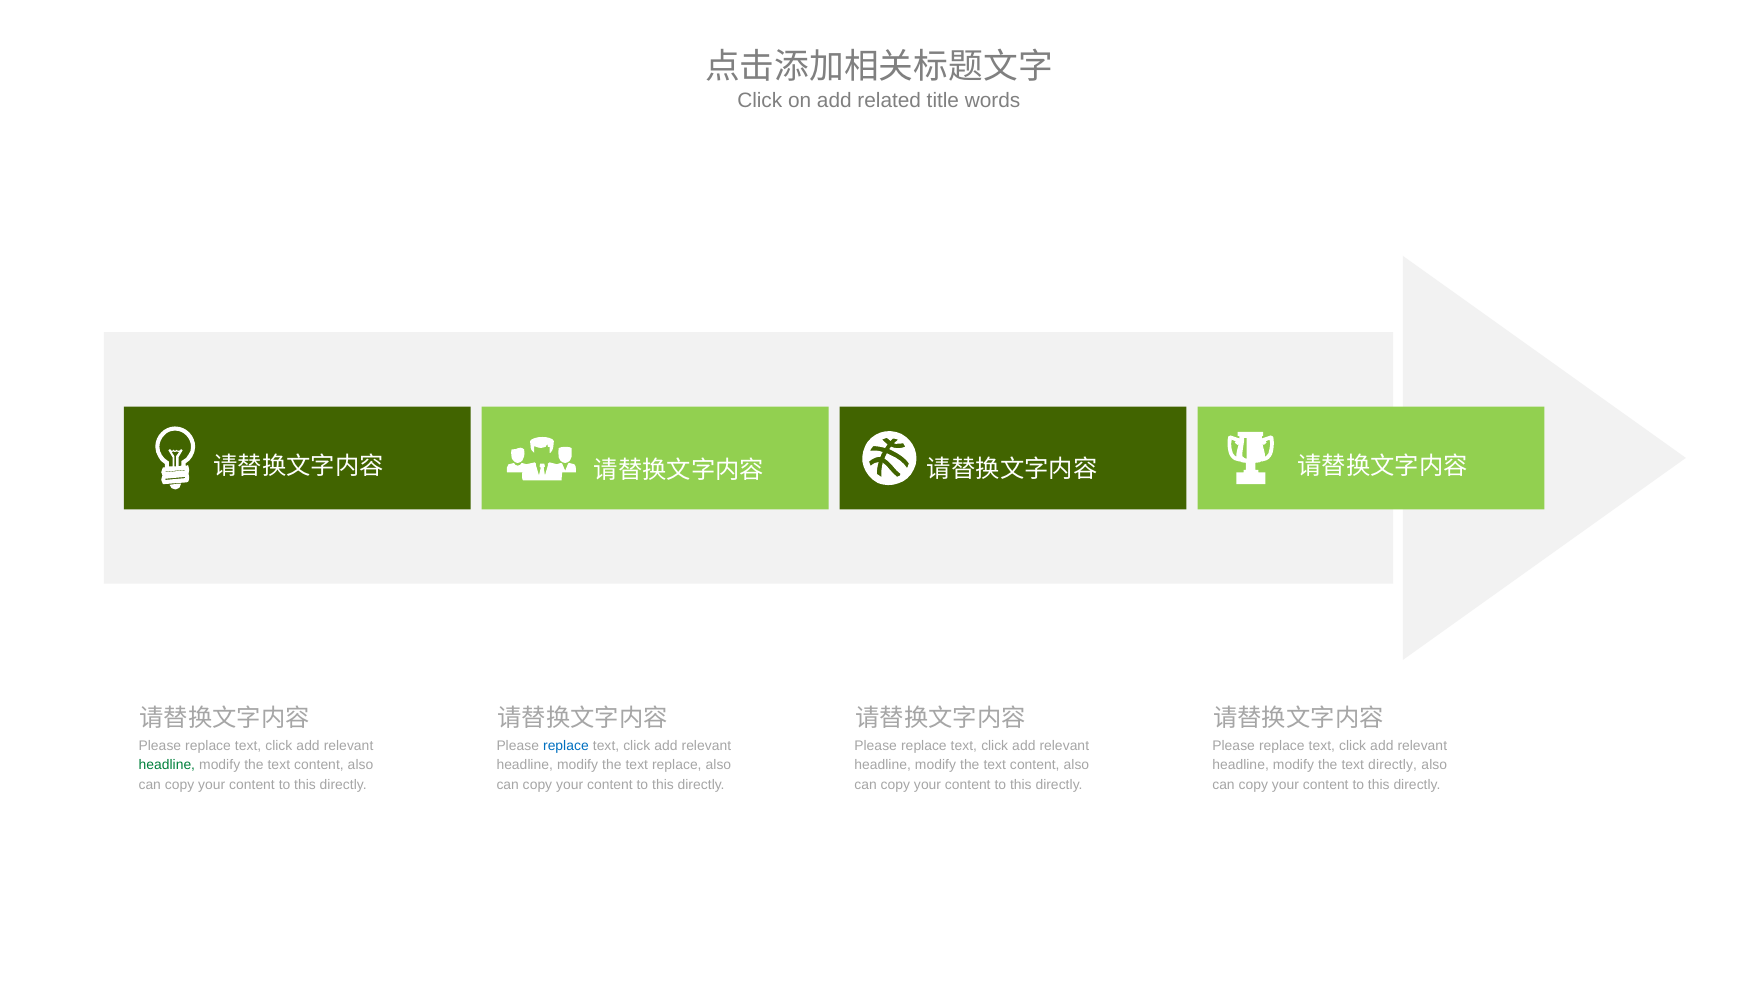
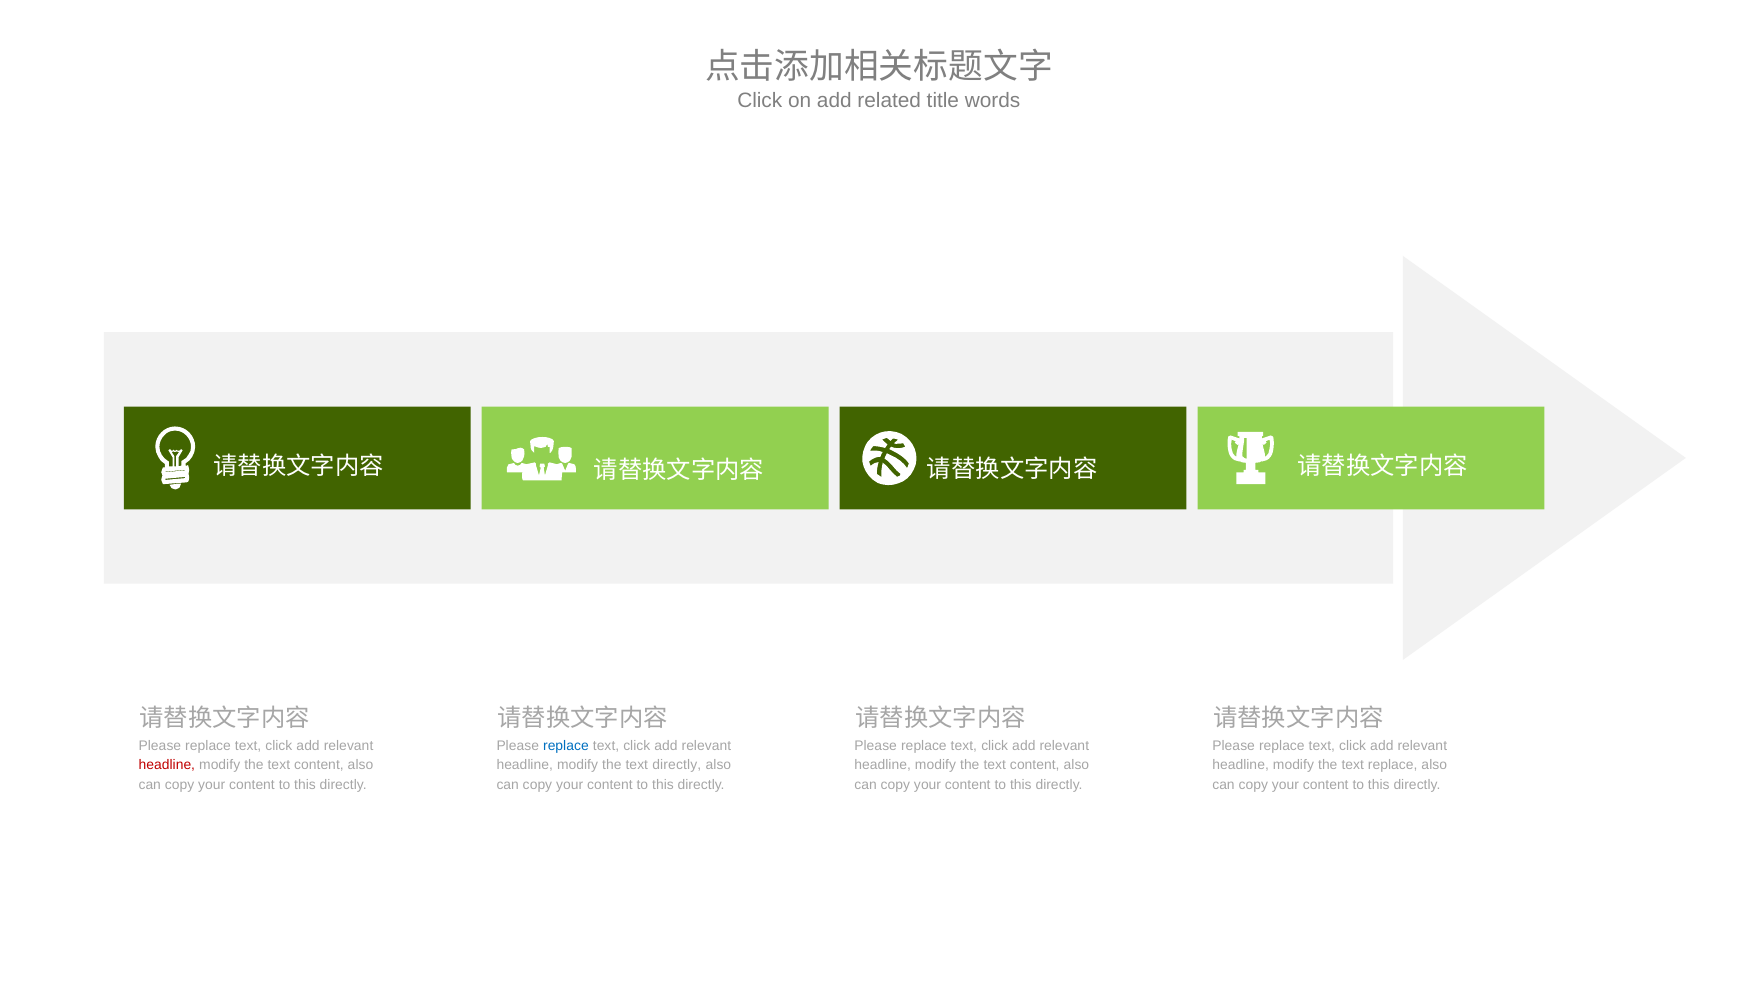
headline colour: green -> red (167, 765)
text replace: replace -> directly (677, 765)
text directly: directly -> replace (1393, 765)
